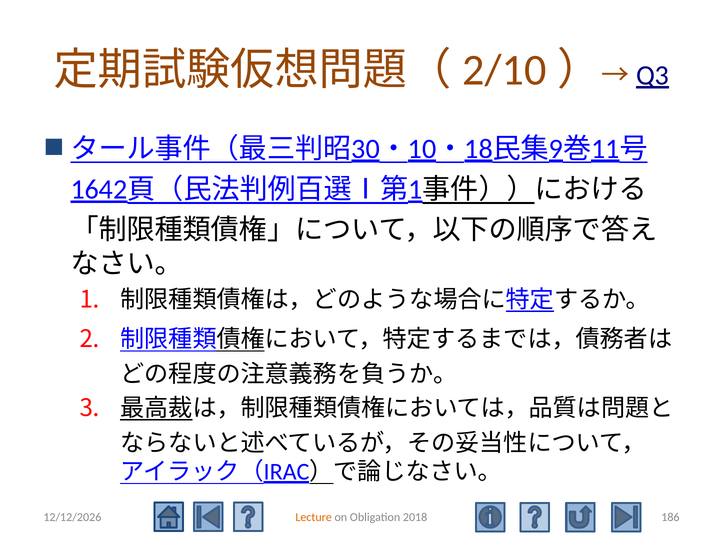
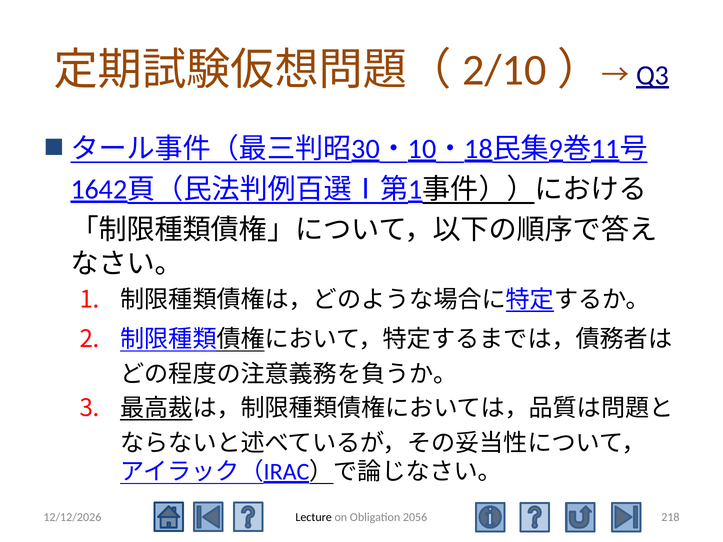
Lecture colour: orange -> black (314, 518)
2018: 2018 -> 2056 (415, 518)
186: 186 -> 218 (670, 518)
